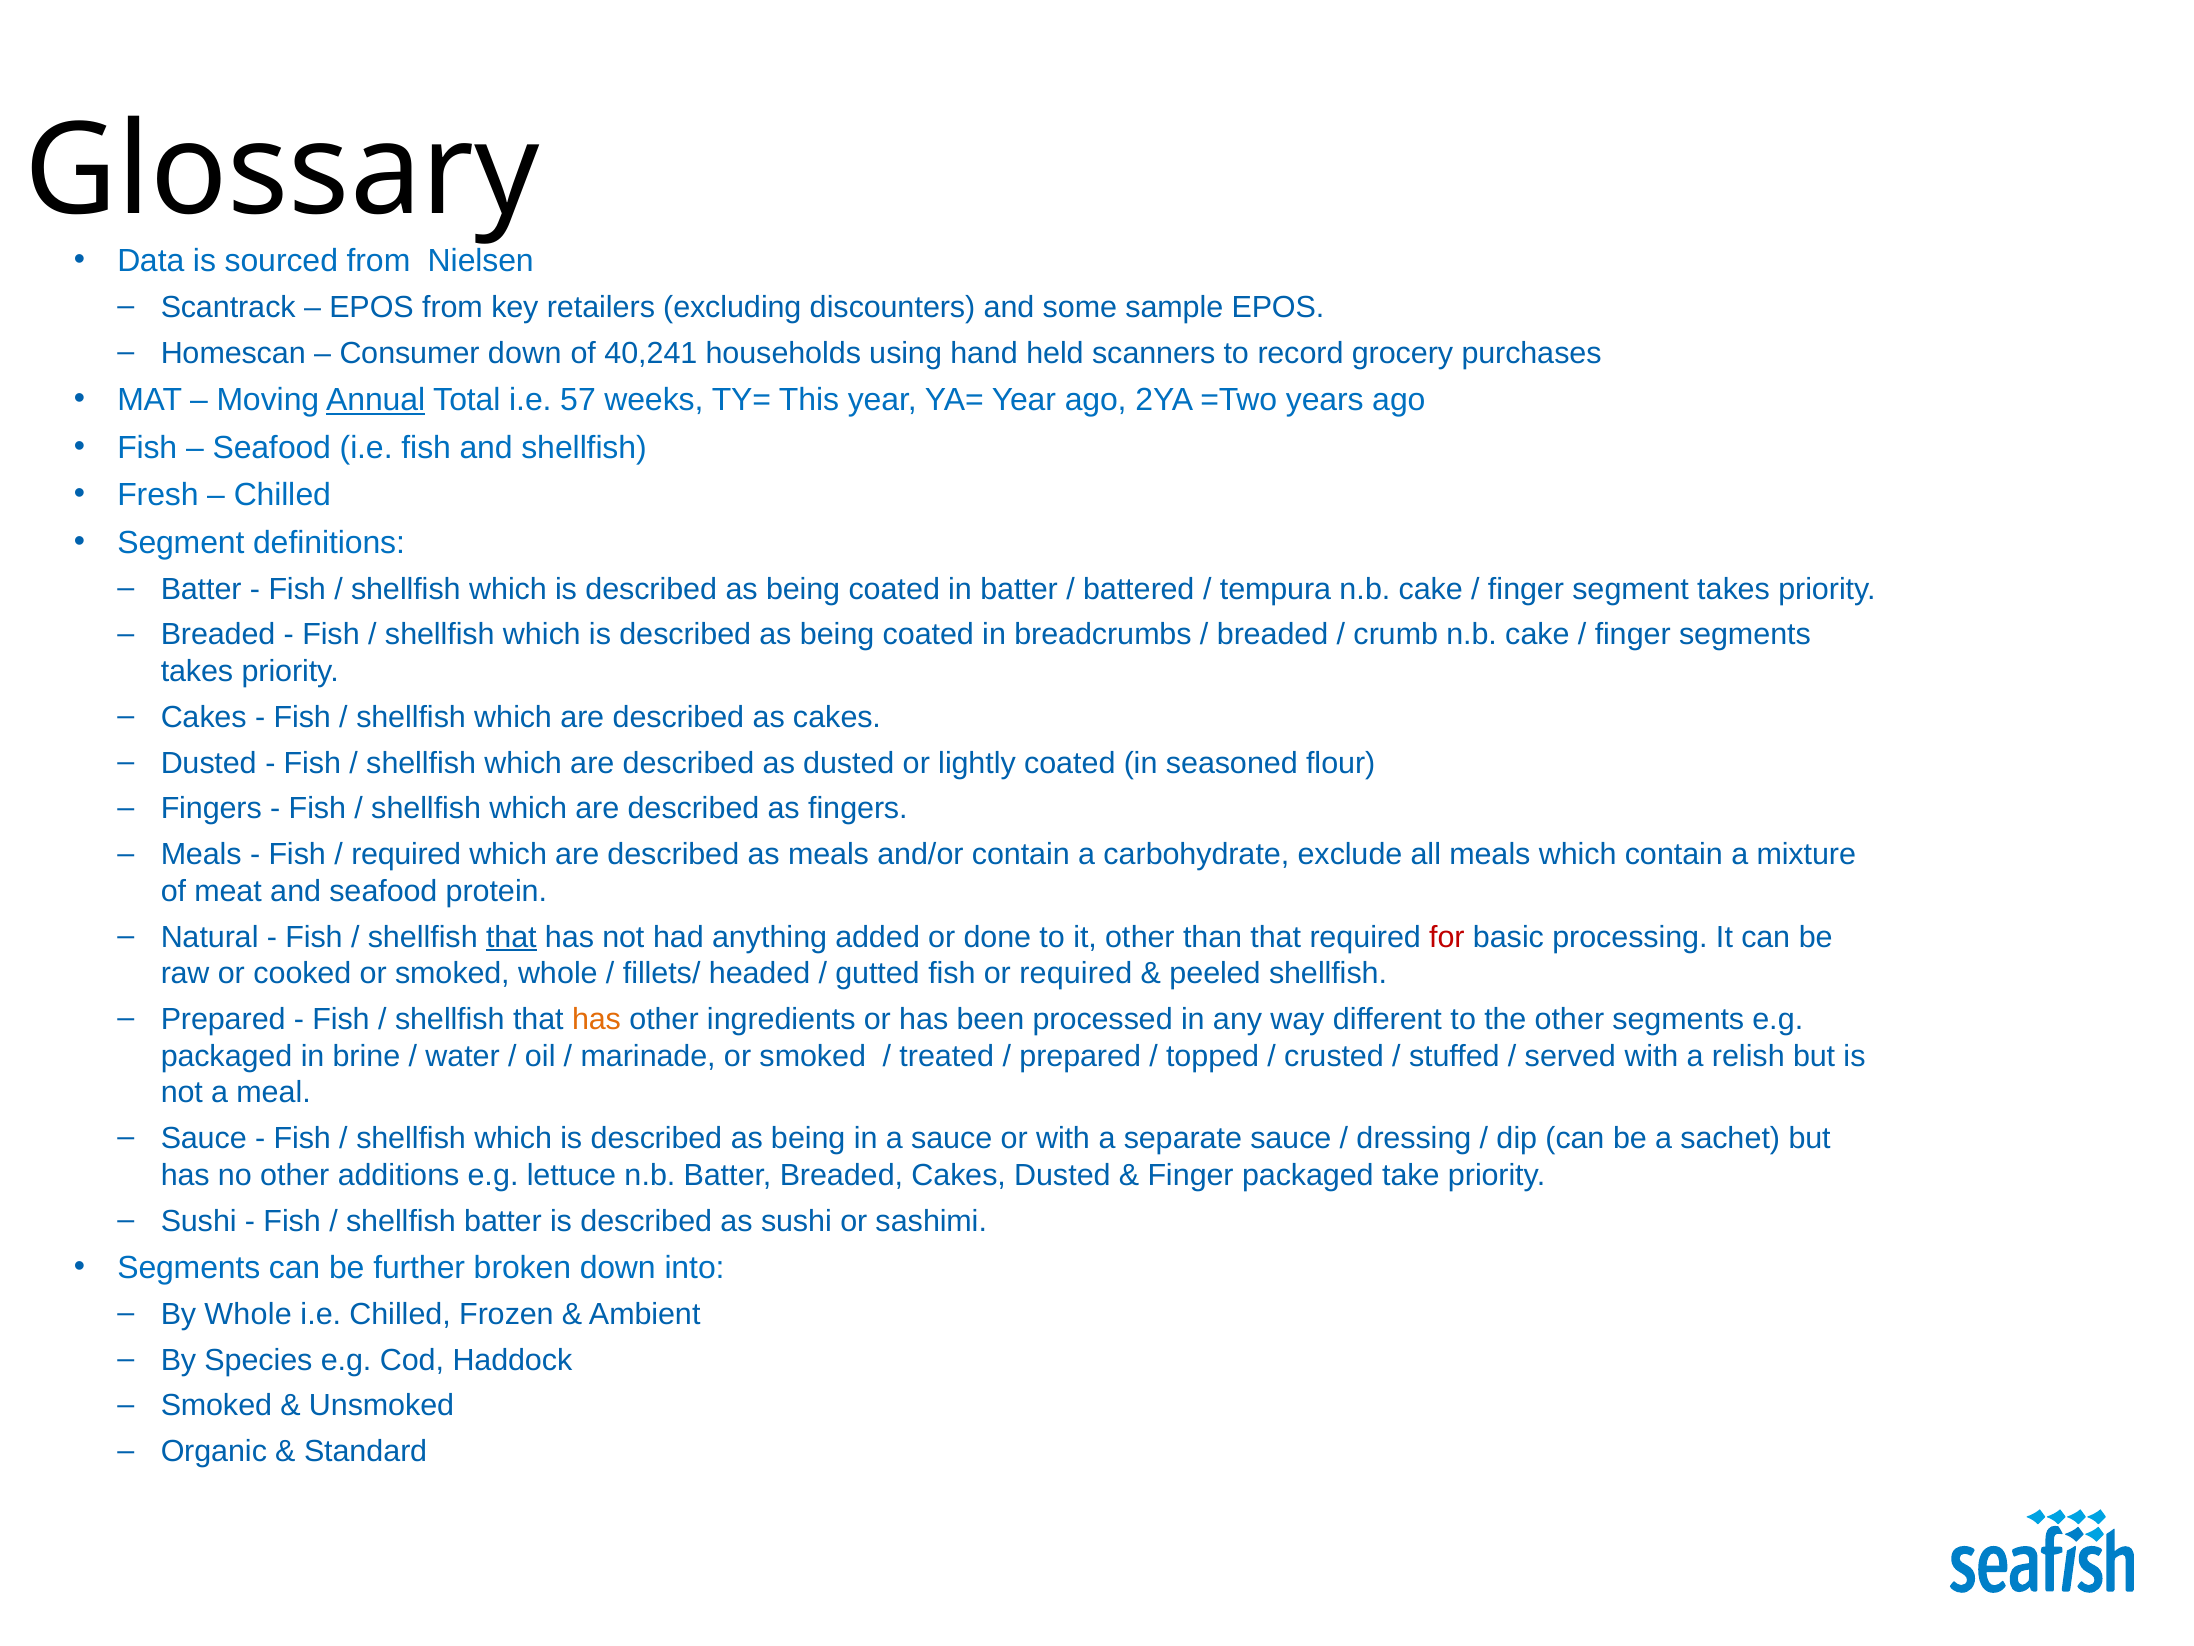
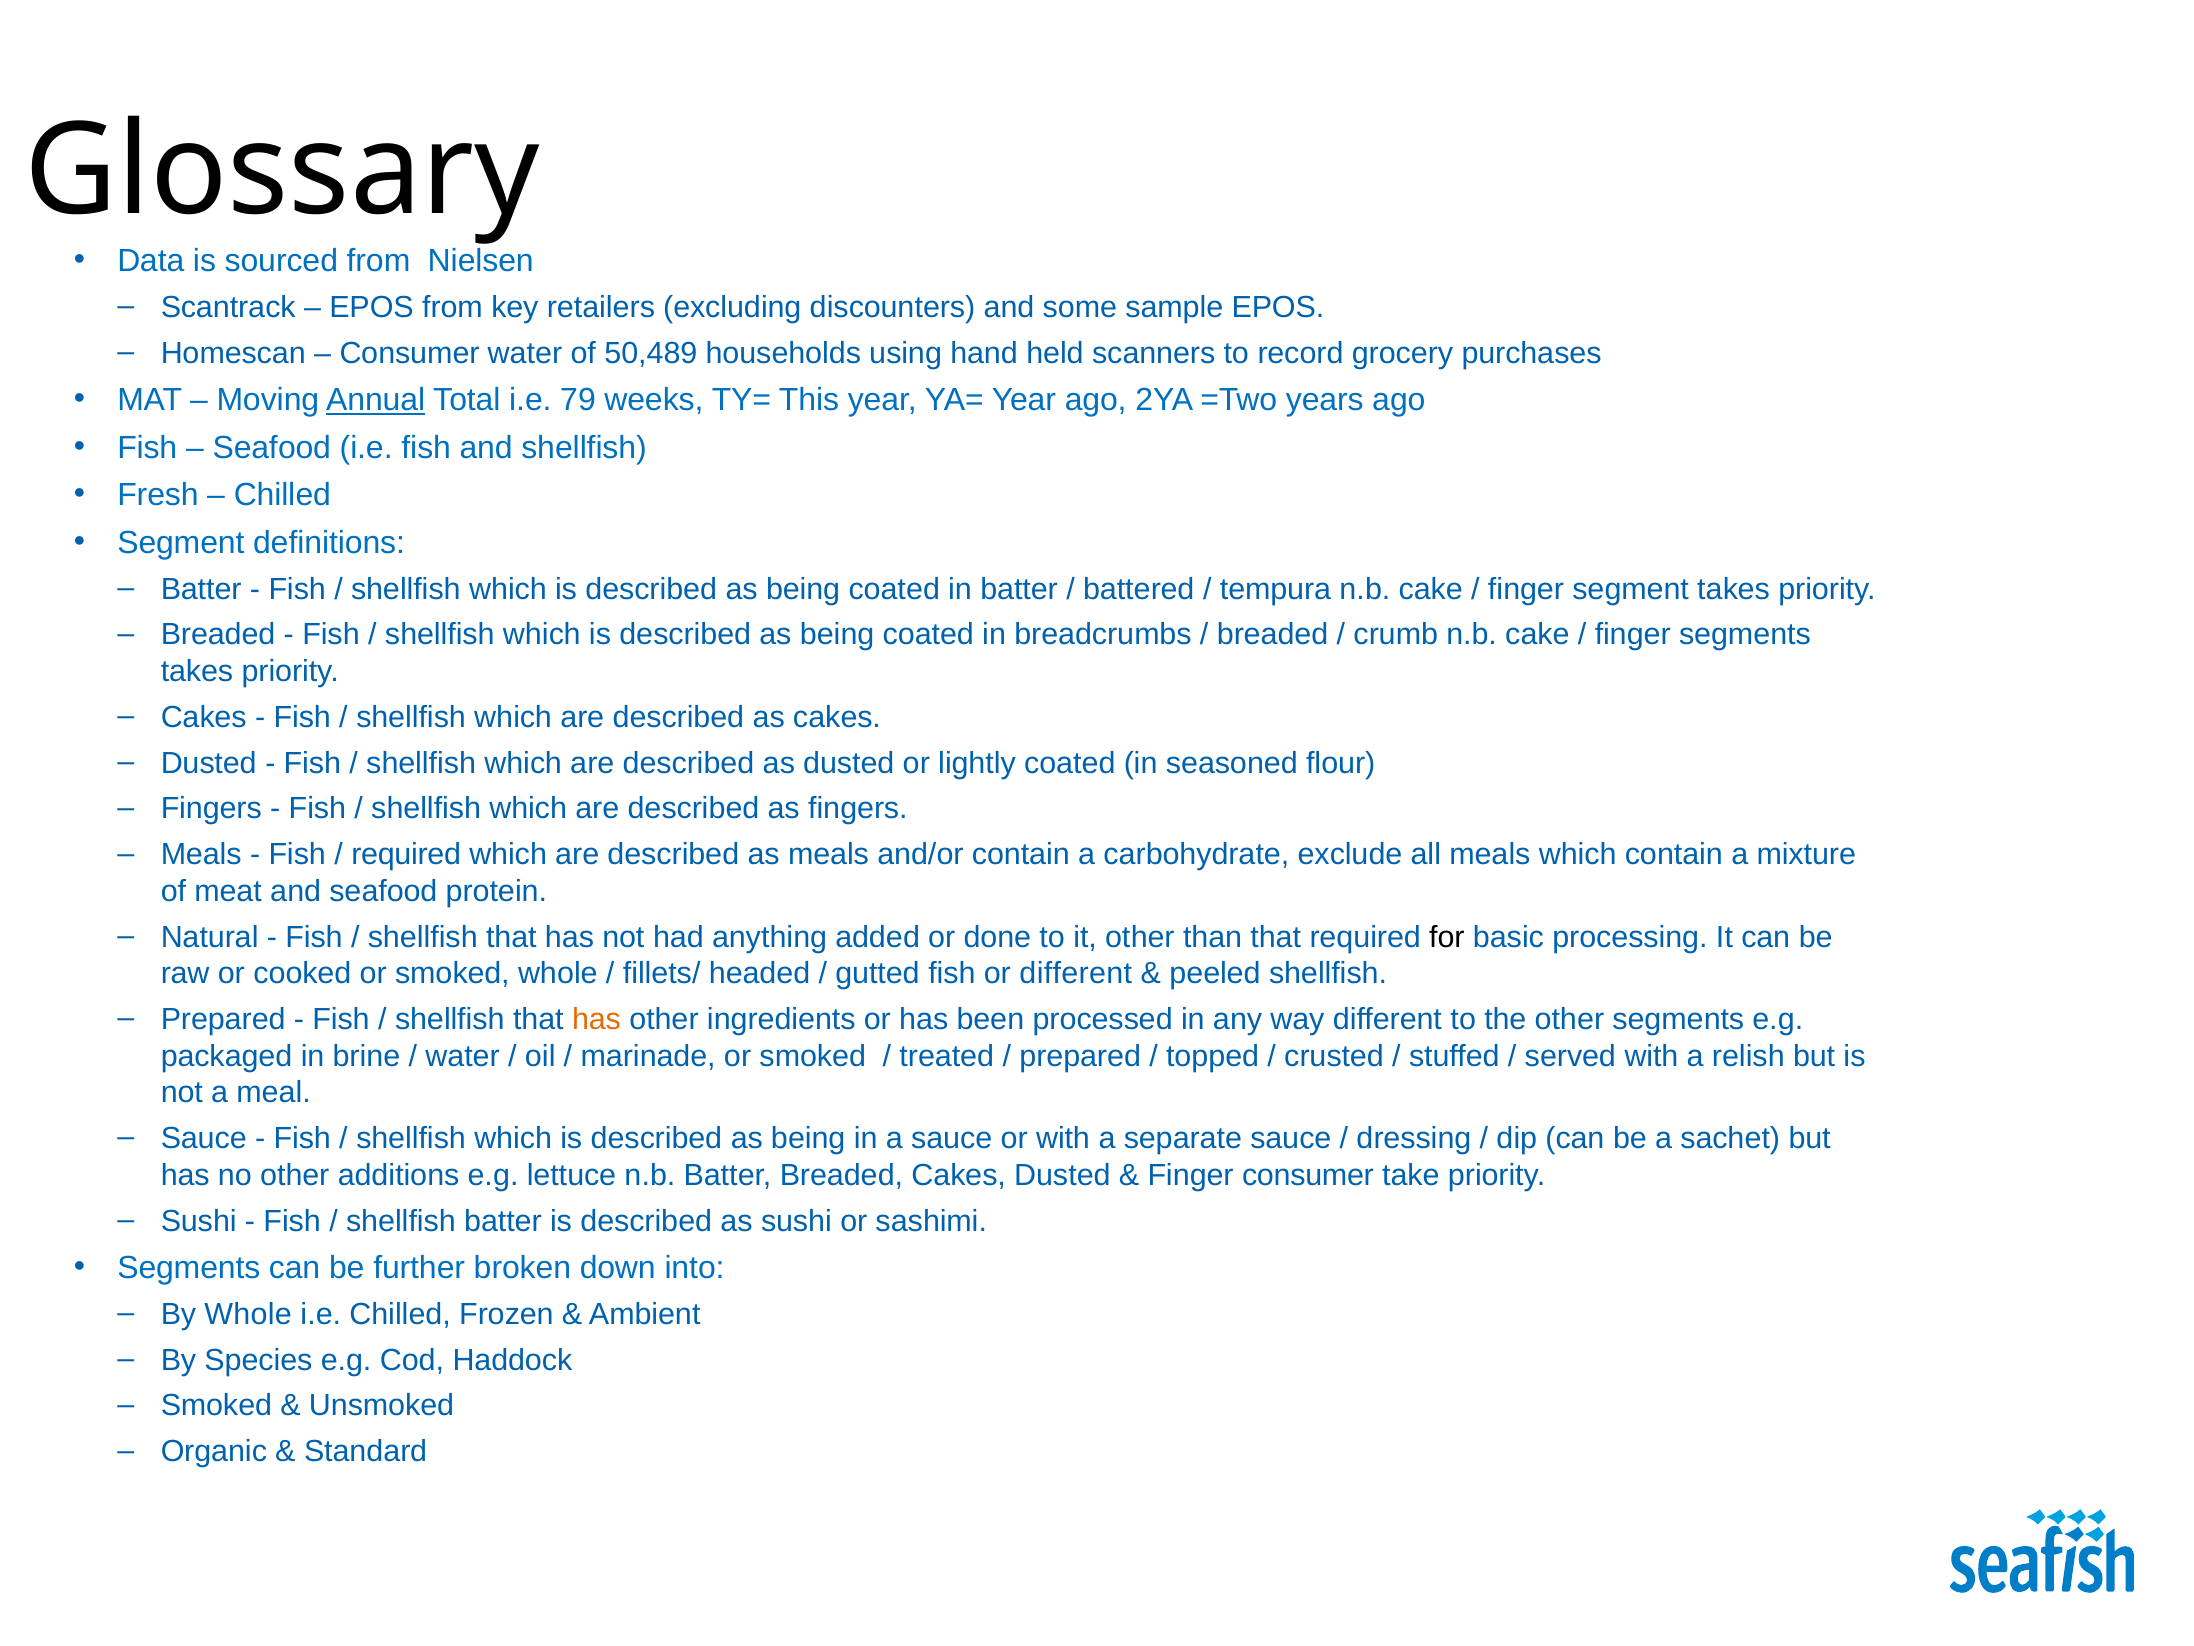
Consumer down: down -> water (525, 353)
40,241: 40,241 -> 50,489 (651, 353)
57: 57 -> 79 (578, 400)
that underline: present -> none (511, 937)
for colour: red -> black (1447, 937)
or required: required -> different (1076, 973)
Finger packaged: packaged -> consumer (1308, 1175)
